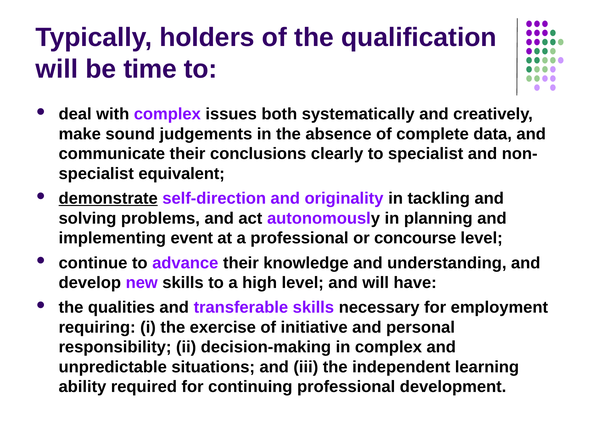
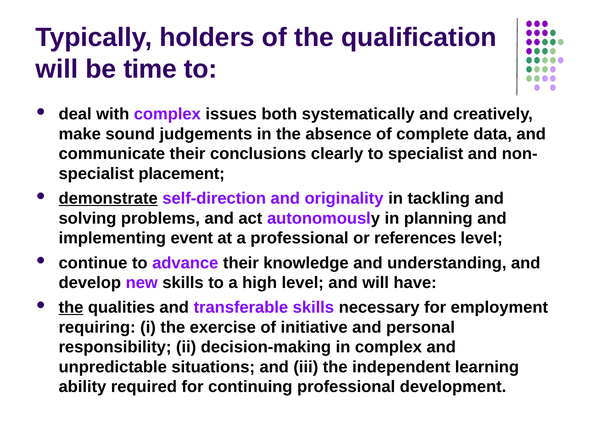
equivalent: equivalent -> placement (182, 173)
concourse: concourse -> references (415, 238)
the underline: none -> present (71, 307)
